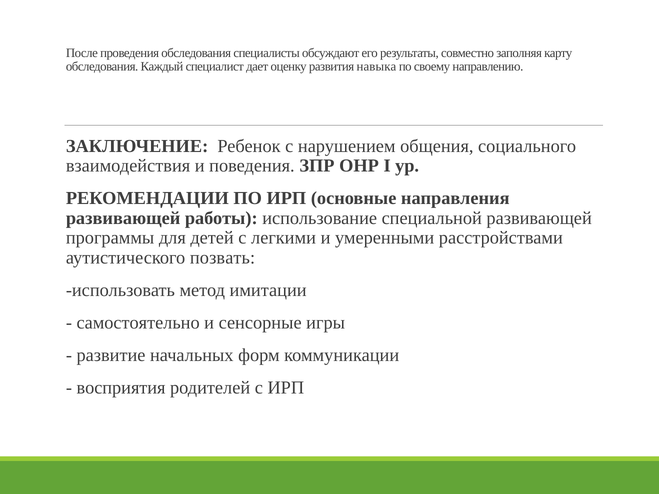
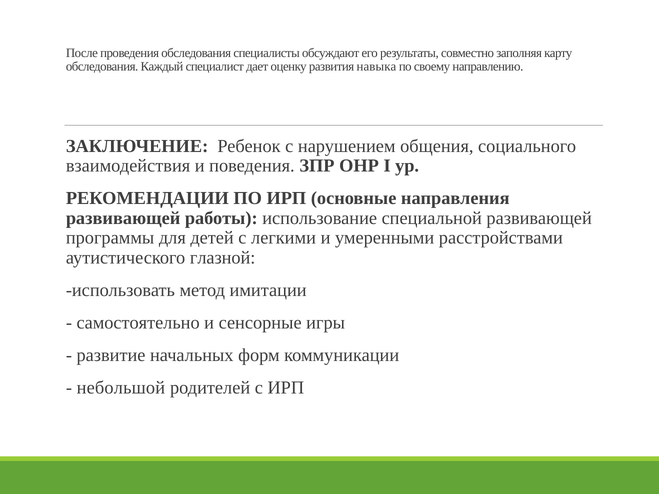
позвать: позвать -> глазной (223, 258)
восприятия: восприятия -> небольшой (121, 388)
